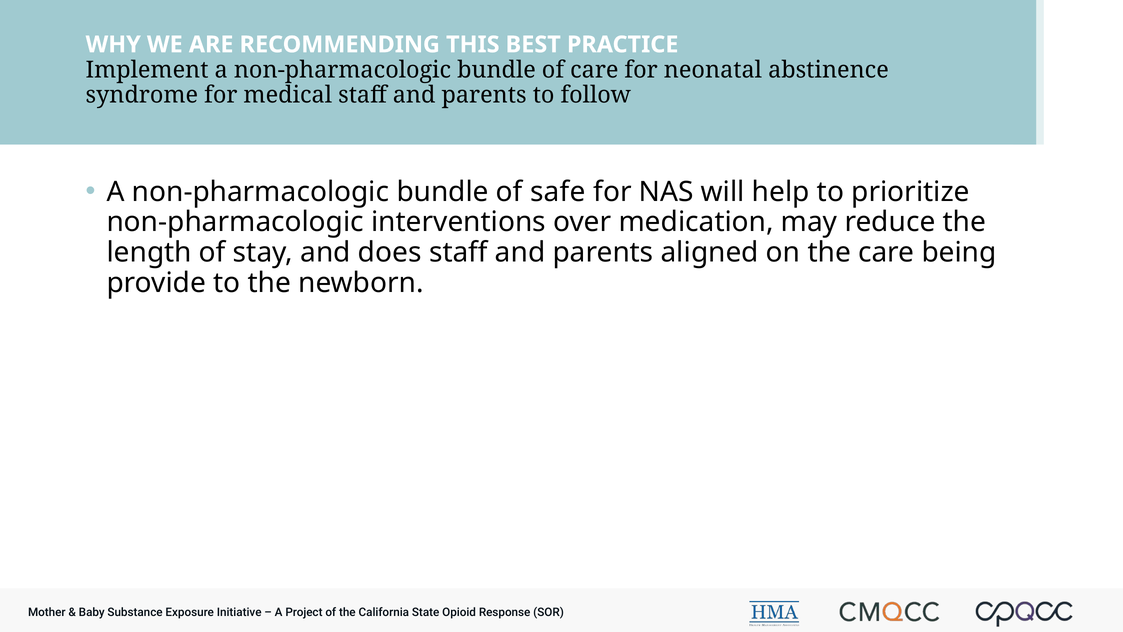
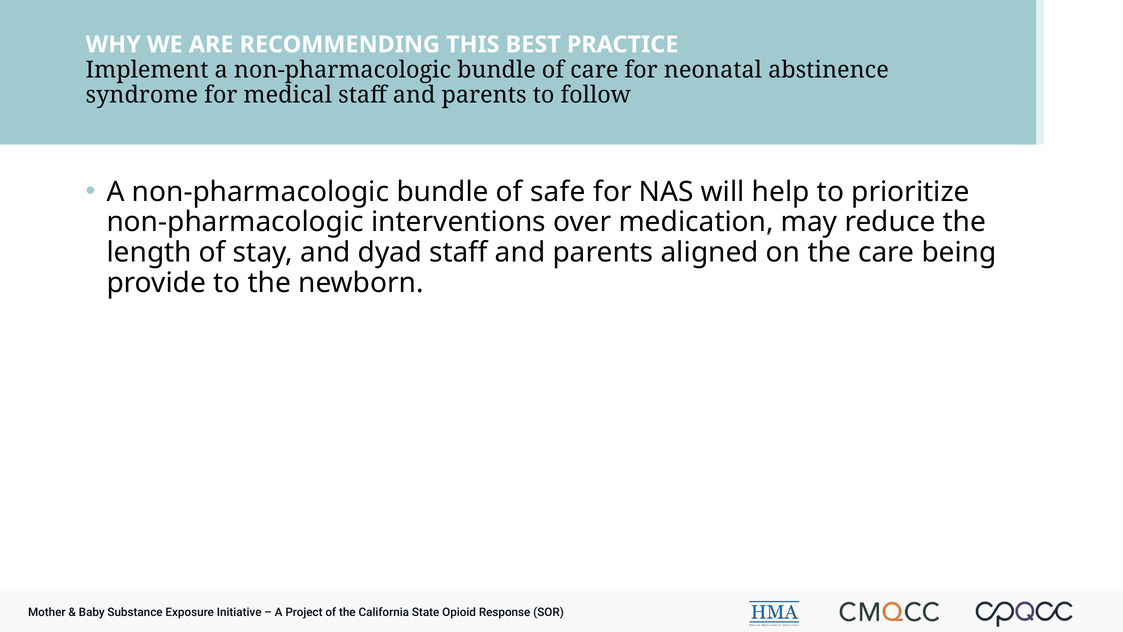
does: does -> dyad (390, 252)
